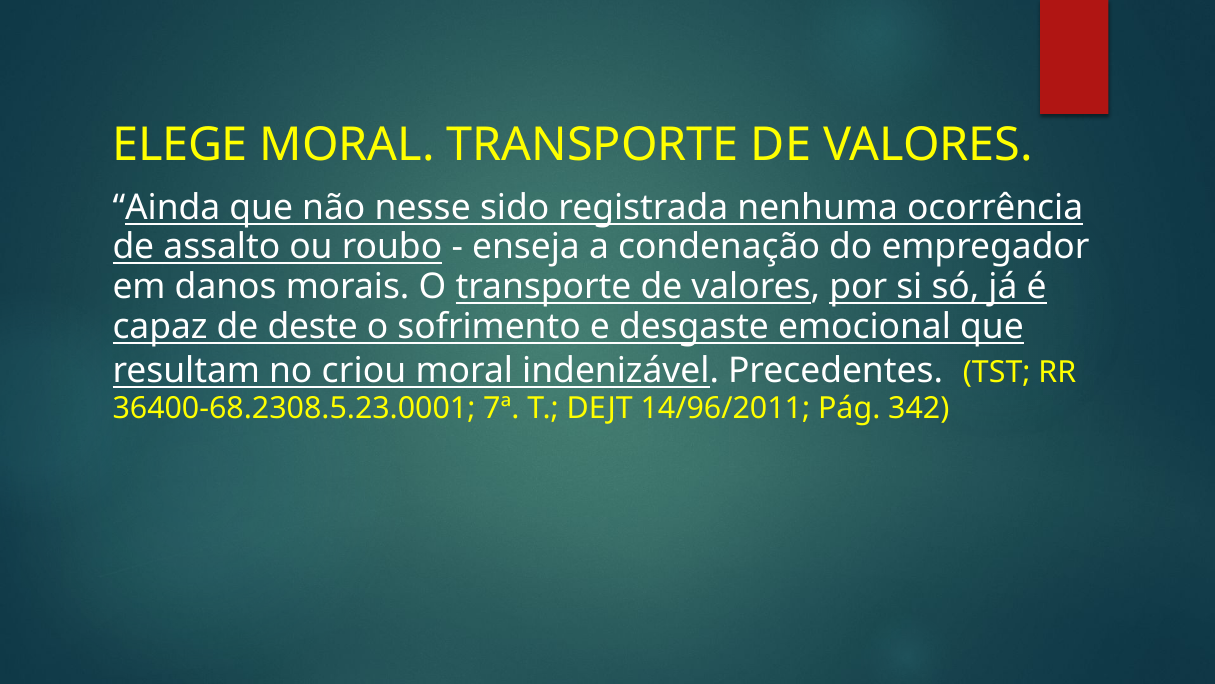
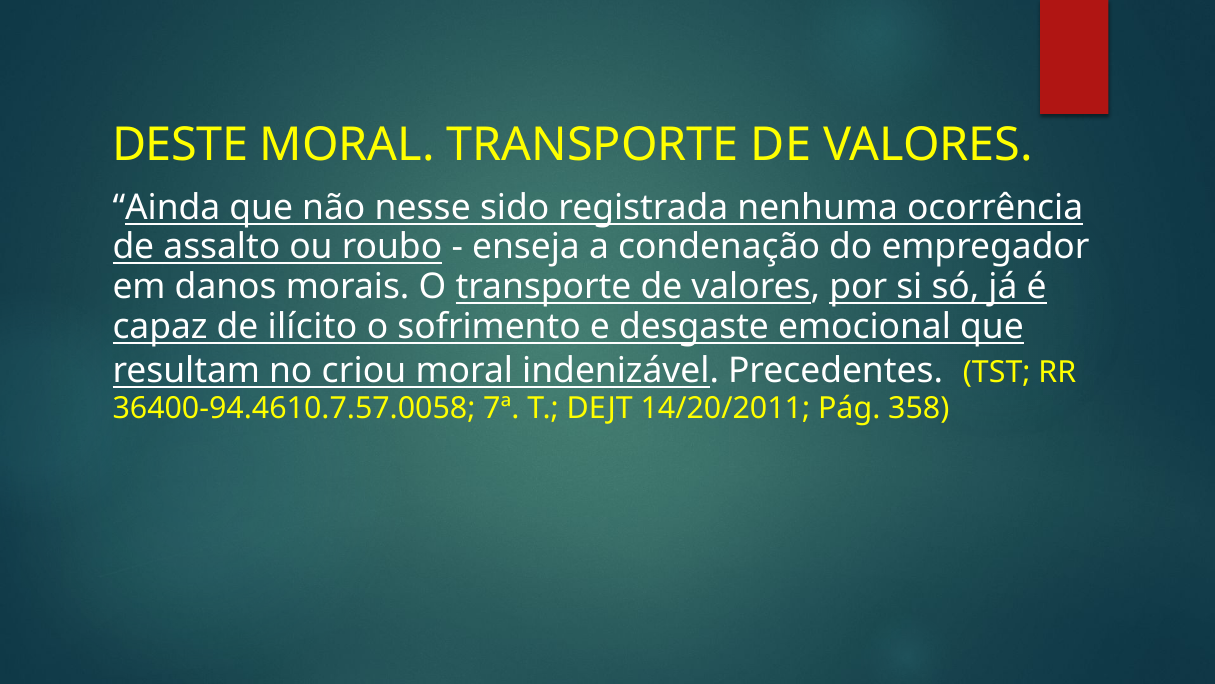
ELEGE: ELEGE -> DESTE (180, 145)
deste: deste -> ilícito (312, 326)
36400-68.2308.5.23.0001: 36400-68.2308.5.23.0001 -> 36400-94.4610.7.57.0058 (294, 408)
14/96/2011: 14/96/2011 -> 14/20/2011 (725, 408)
342: 342 -> 358 (919, 408)
